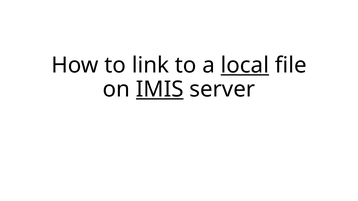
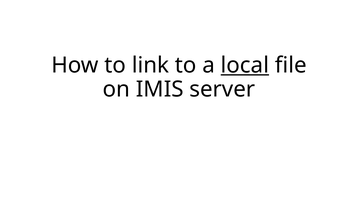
IMIS underline: present -> none (160, 89)
